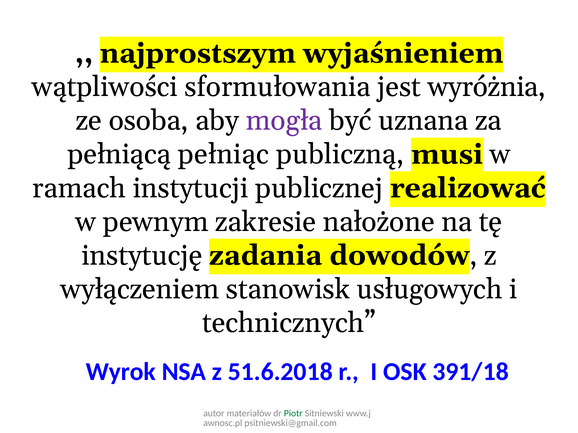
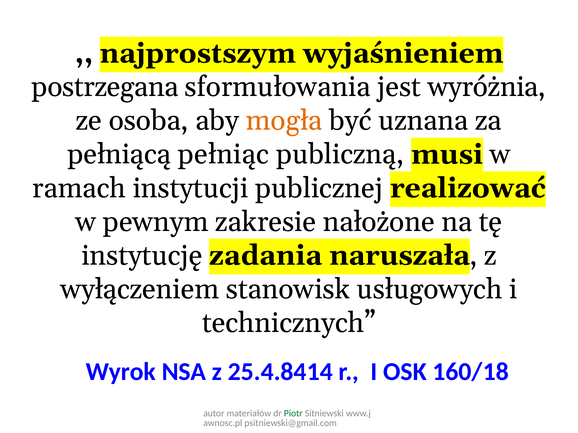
wątpliwości: wątpliwości -> postrzegana (105, 87)
mogła colour: purple -> orange (284, 121)
dowodów: dowodów -> naruszała (400, 256)
51.6.2018: 51.6.2018 -> 25.4.8414 (280, 372)
391/18: 391/18 -> 160/18 (471, 372)
